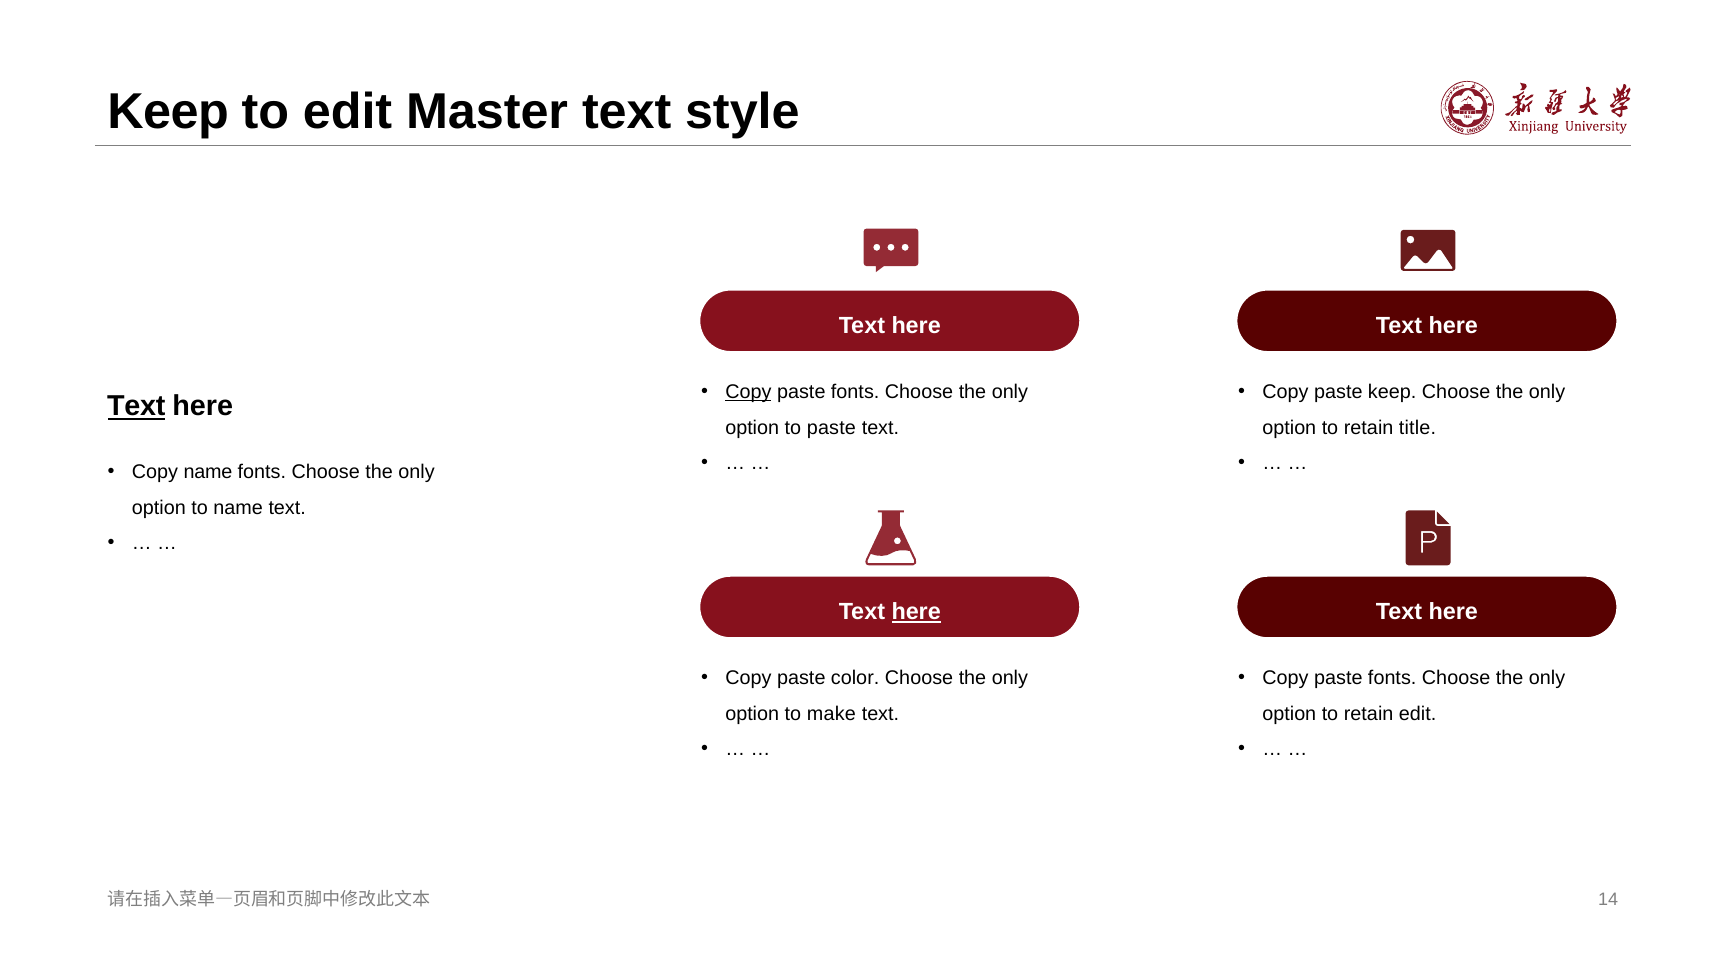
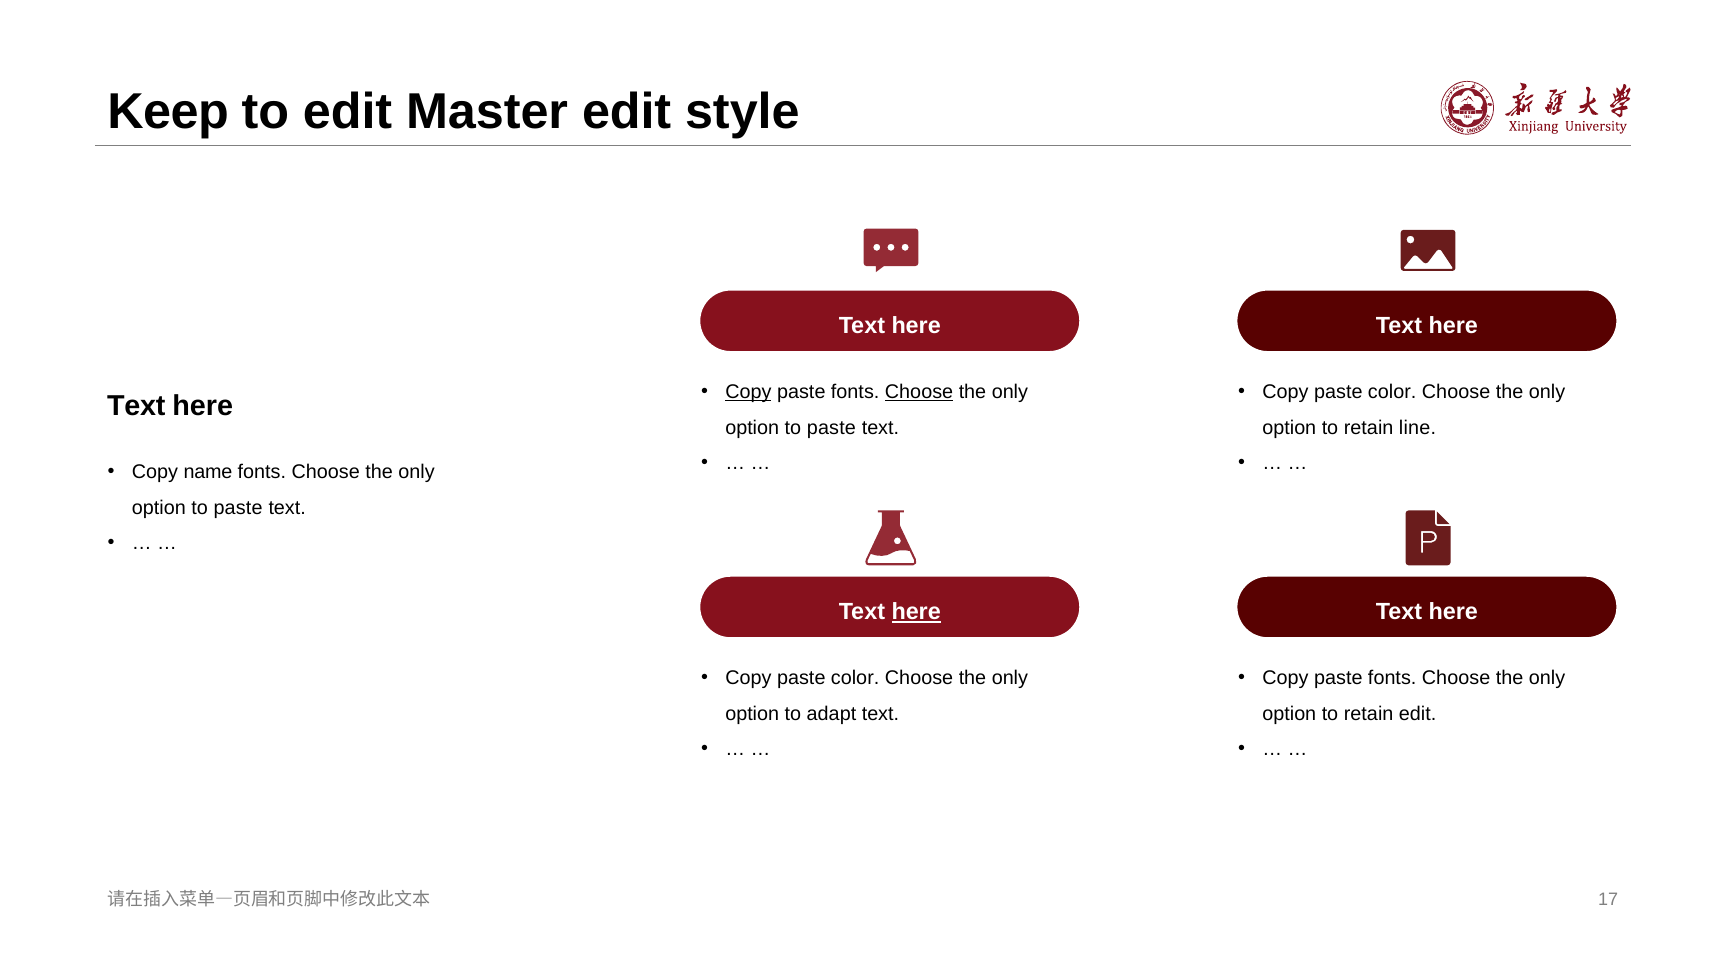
Master text: text -> edit (627, 112)
Choose underline: none -> present (919, 392)
keep: keep -> color (1392, 392)
Text underline: present -> none (136, 406)
title: title -> line (1417, 427)
name: name -> paste (238, 508)
make: make -> adapt (831, 714)
14: 14 -> 17 (1608, 899)
